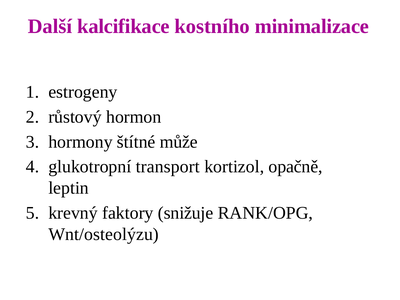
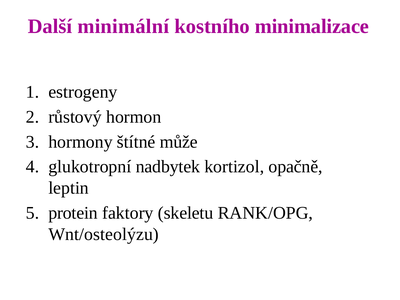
kalcifikace: kalcifikace -> minimální (123, 26)
transport: transport -> nadbytek (168, 167)
krevný: krevný -> protein (73, 213)
snižuje: snižuje -> skeletu (186, 213)
